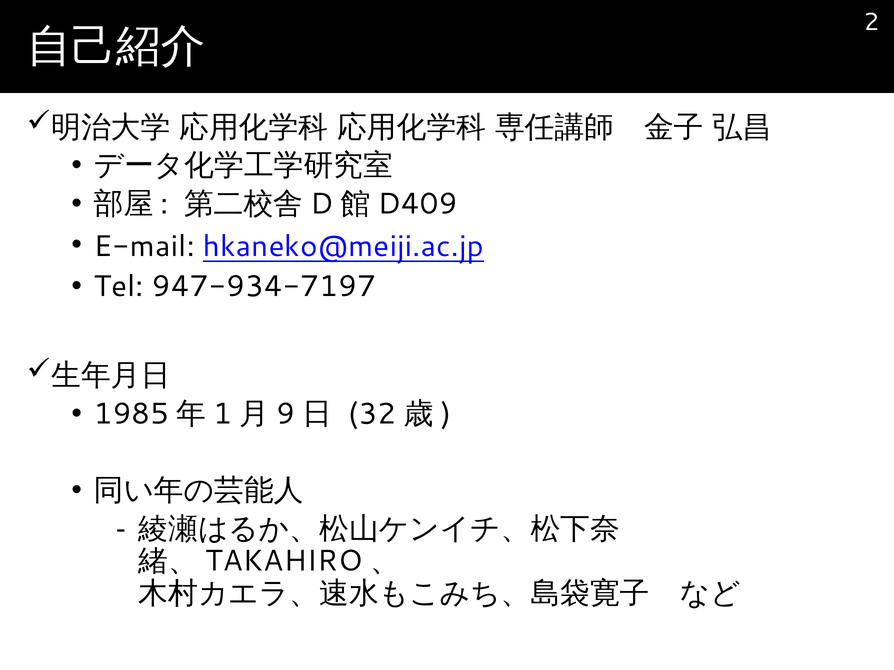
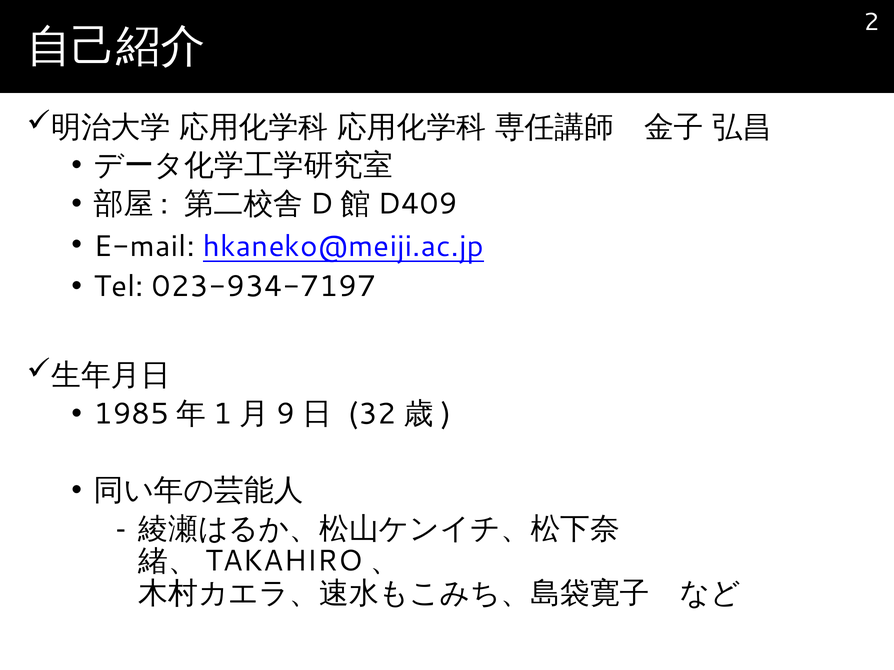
947-934-7197: 947-934-7197 -> 023-934-7197 (264, 287)
